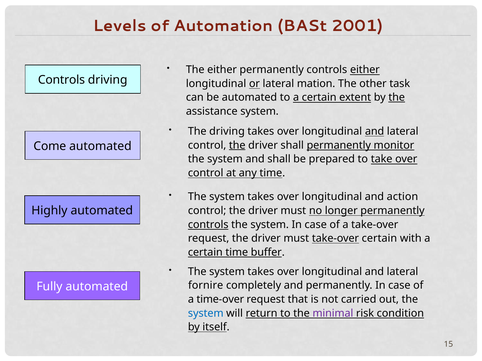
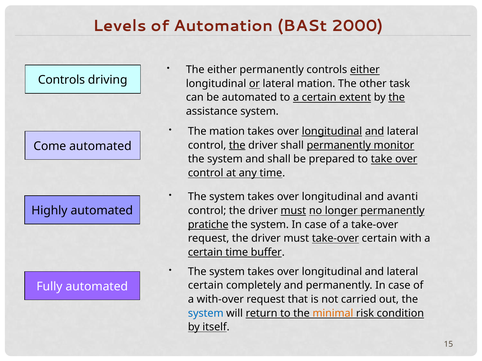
2001: 2001 -> 2000 (357, 26)
The driving: driving -> mation (227, 132)
longitudinal underline: none -> present (332, 132)
action: action -> avanti (402, 197)
must underline: none -> present (293, 211)
controls: controls -> pratiche (208, 225)
fornire: fornire -> certain (206, 286)
time-over: time-over -> with-over (220, 300)
minimal colour: purple -> orange (333, 314)
